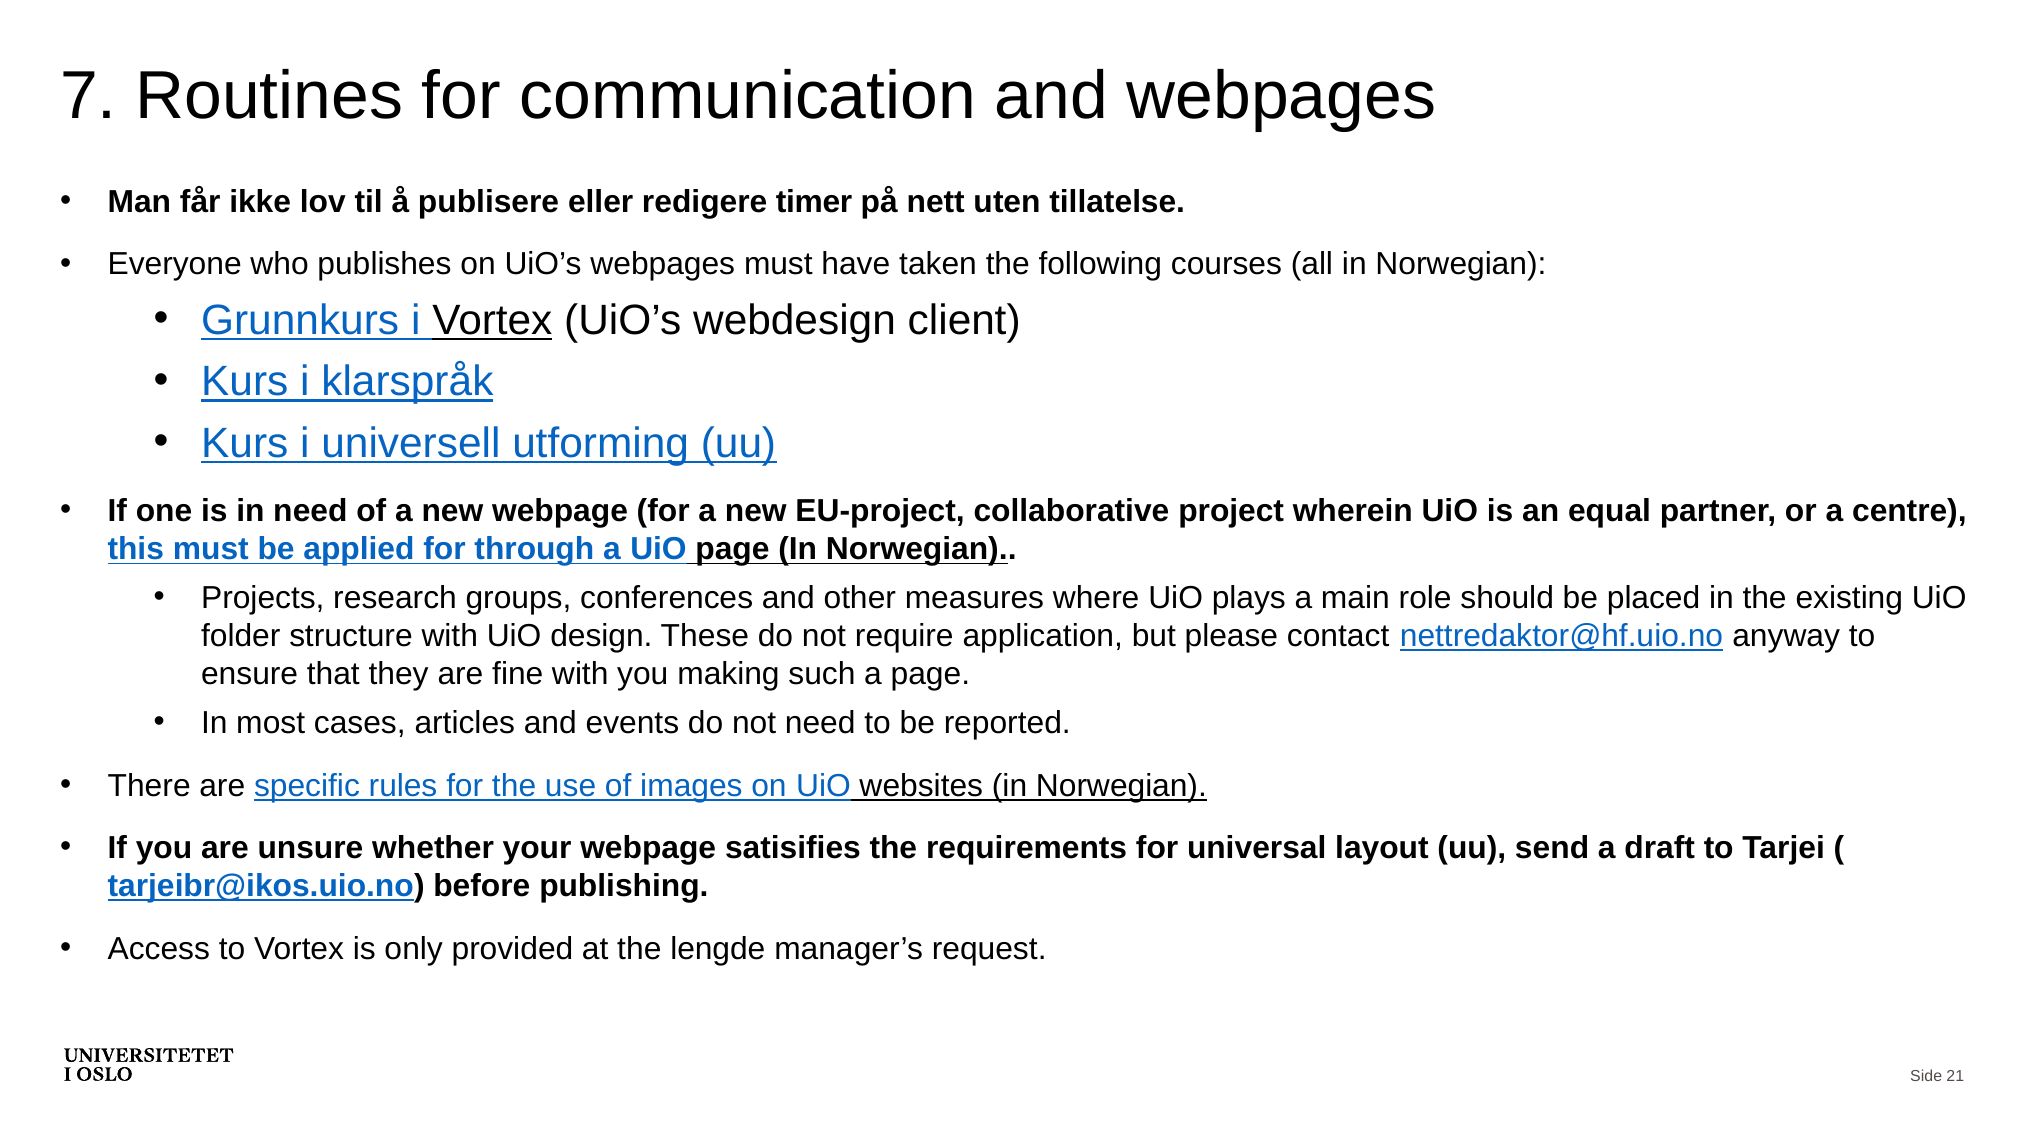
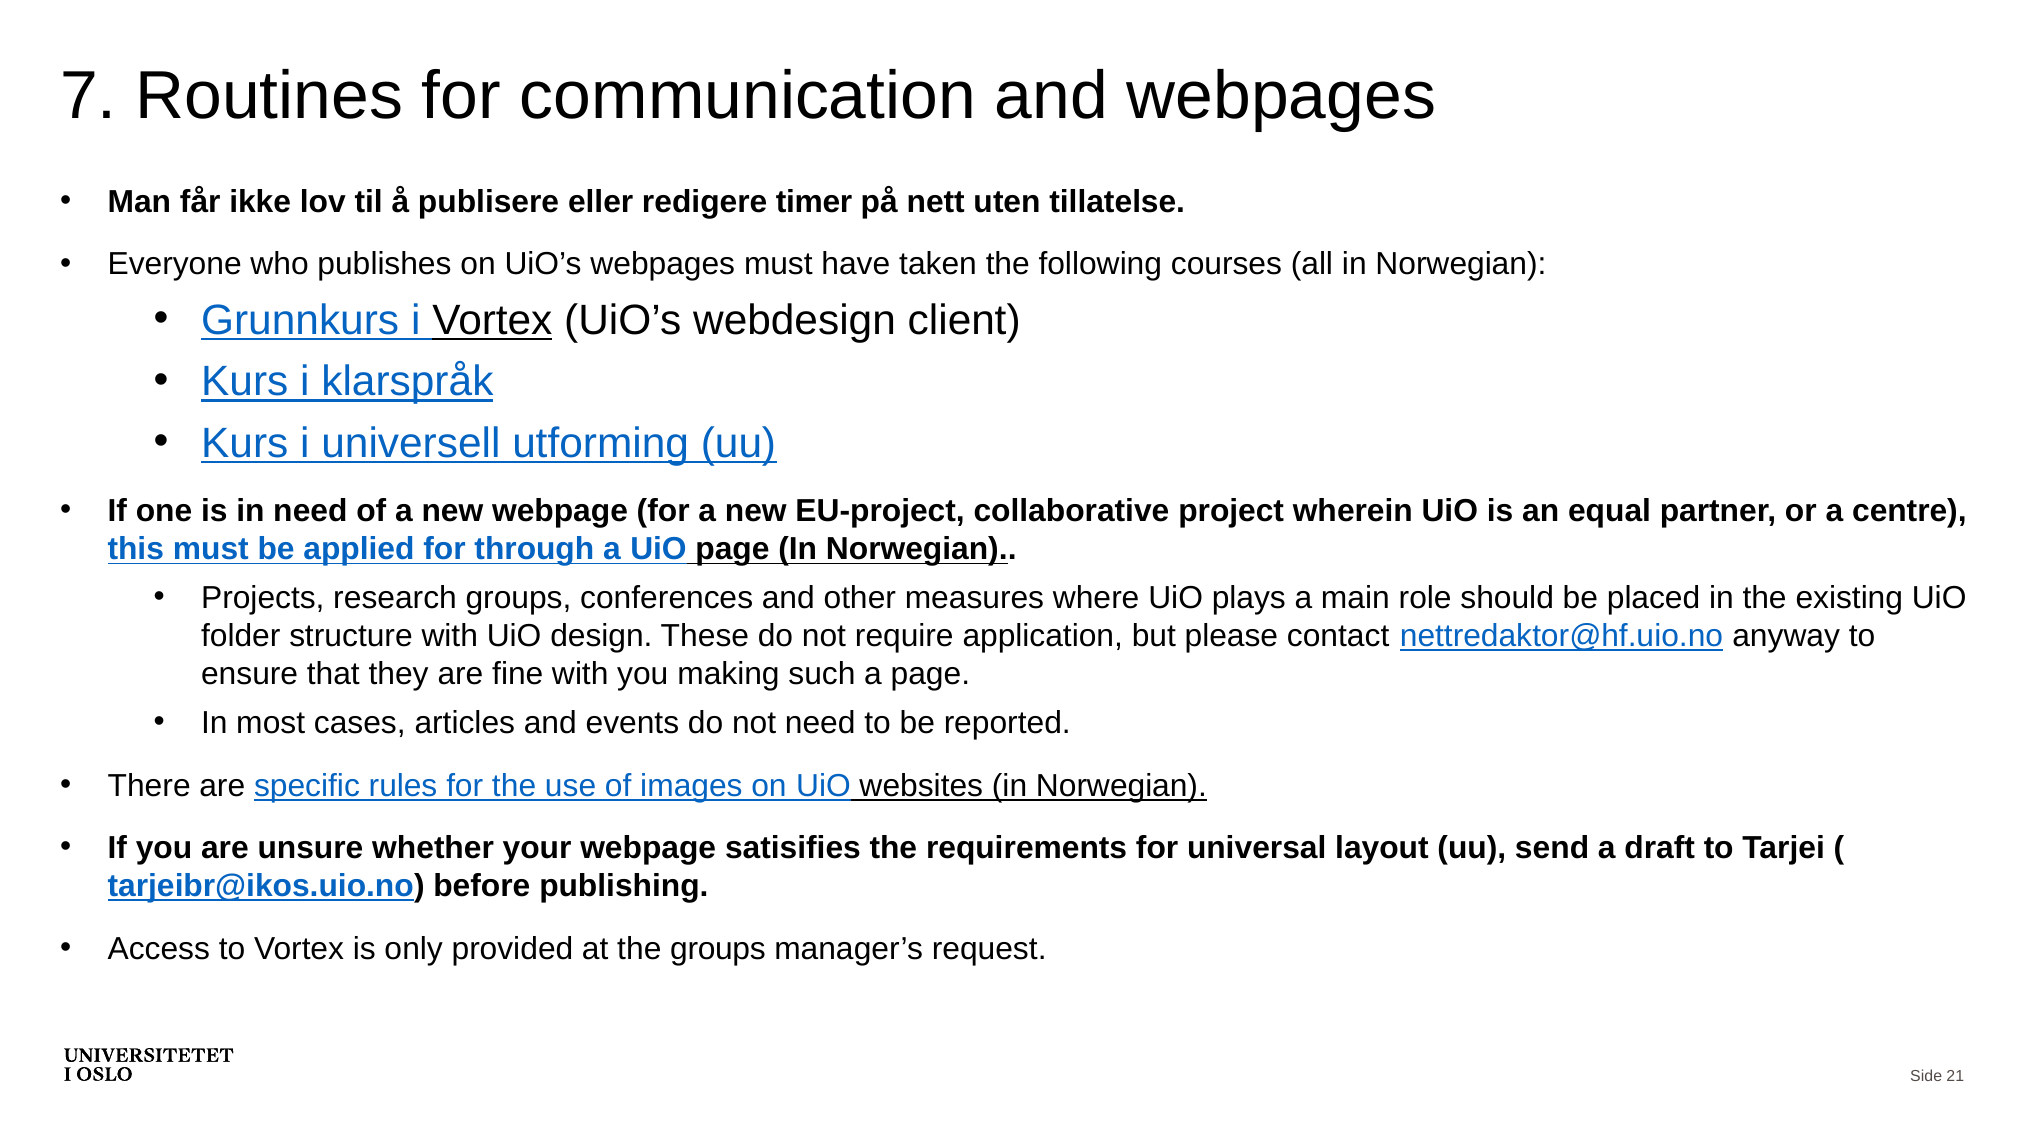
the lengde: lengde -> groups (718, 949)
